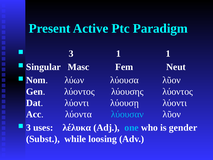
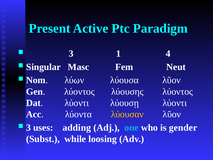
1 1: 1 -> 4 (168, 54)
λύουσαν colour: light blue -> yellow (127, 114)
λέλυκα: λέλυκα -> adding (77, 127)
